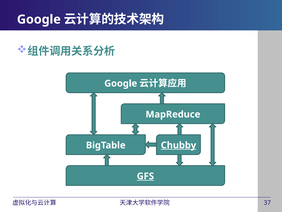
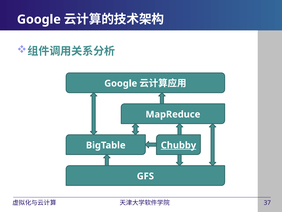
GFS underline: present -> none (145, 176)
